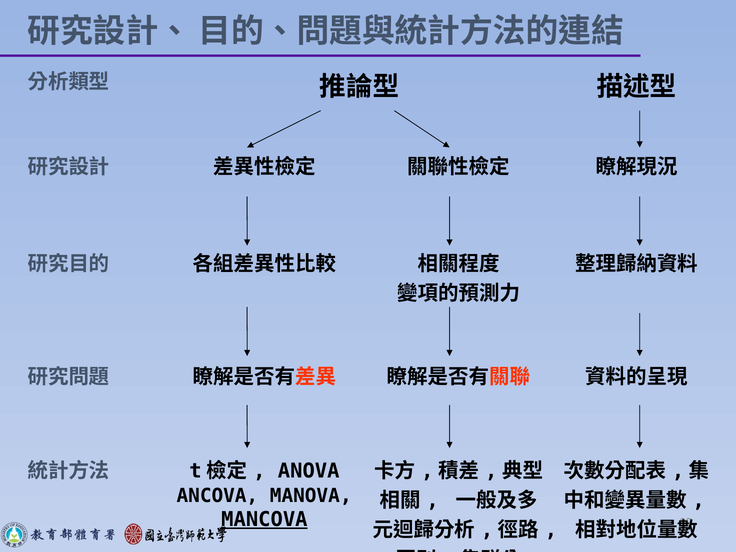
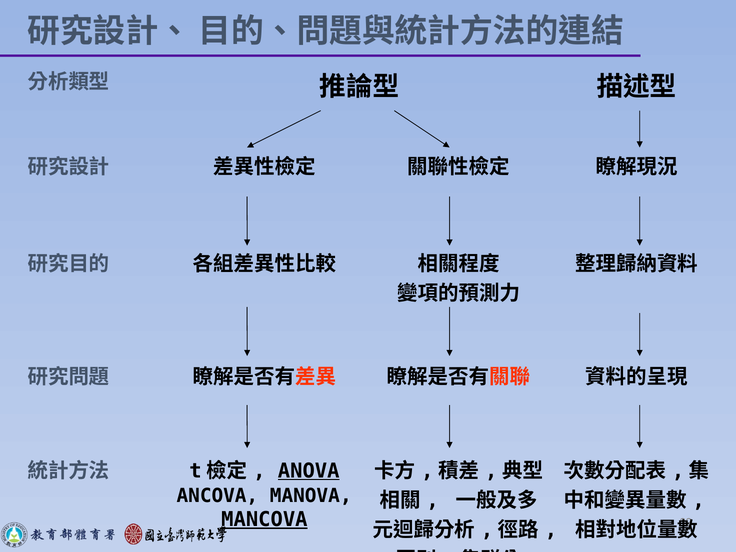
ANOVA underline: none -> present (309, 471)
